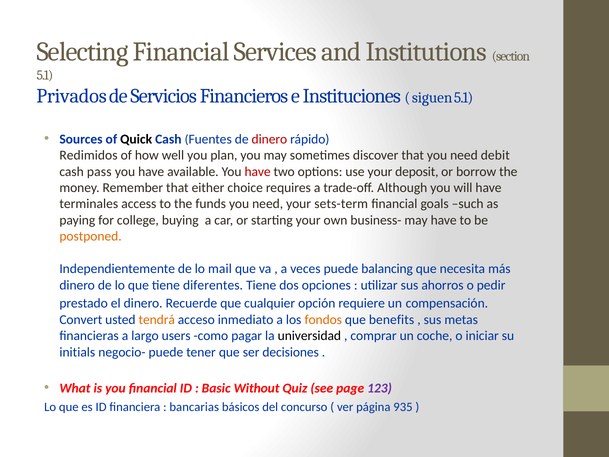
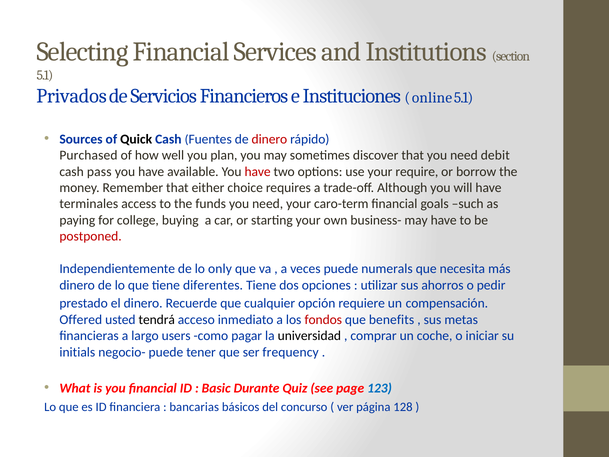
siguen: siguen -> online (432, 97)
Redimidos: Redimidos -> Purchased (88, 155)
deposit: deposit -> require (417, 171)
sets-term: sets-term -> caro-term (341, 204)
postponed colour: orange -> red (91, 236)
mail: mail -> only (220, 269)
balancing: balancing -> numerals (387, 269)
Convert: Convert -> Offered (81, 320)
tendrá colour: orange -> black (157, 320)
fondos colour: orange -> red (323, 320)
decisiones: decisiones -> frequency (291, 352)
Without: Without -> Durante (257, 388)
123 colour: purple -> blue (380, 388)
935: 935 -> 128 (403, 407)
